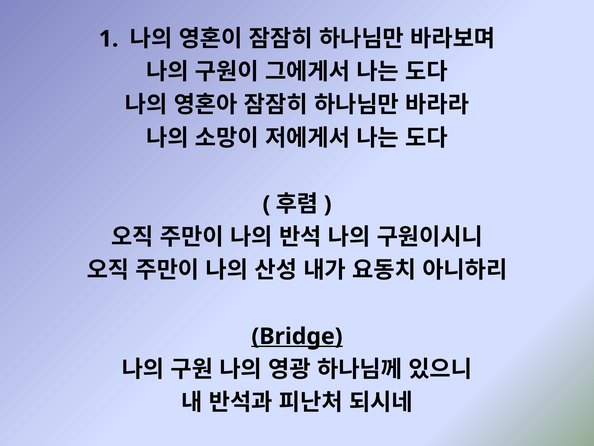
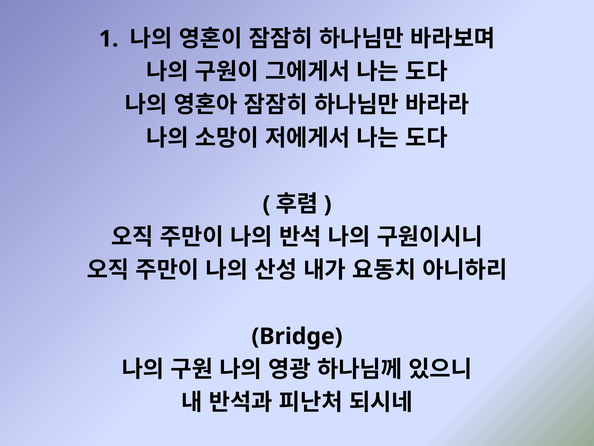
Bridge underline: present -> none (297, 336)
